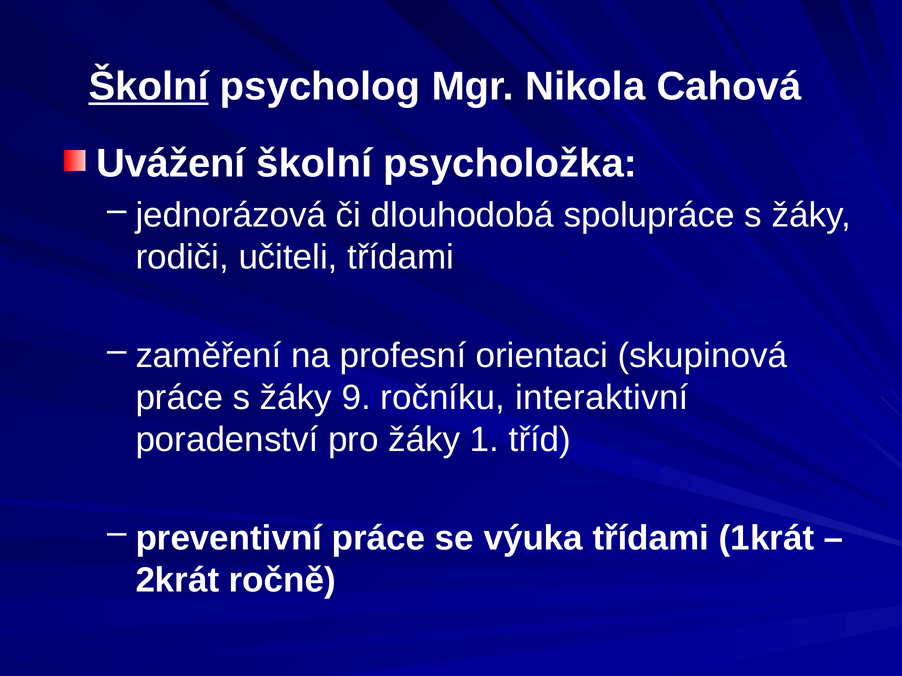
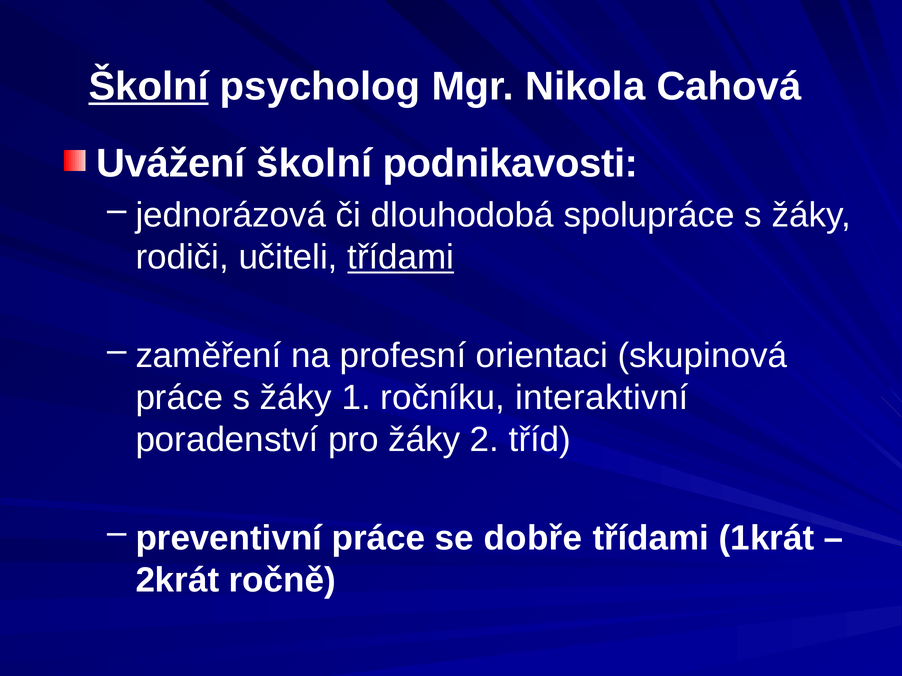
psycholožka: psycholožka -> podnikavosti (510, 164)
třídami underline: none -> present (401, 258)
9: 9 -> 1 (356, 398)
1: 1 -> 2 (485, 440)
výuka: výuka -> dobře (533, 538)
